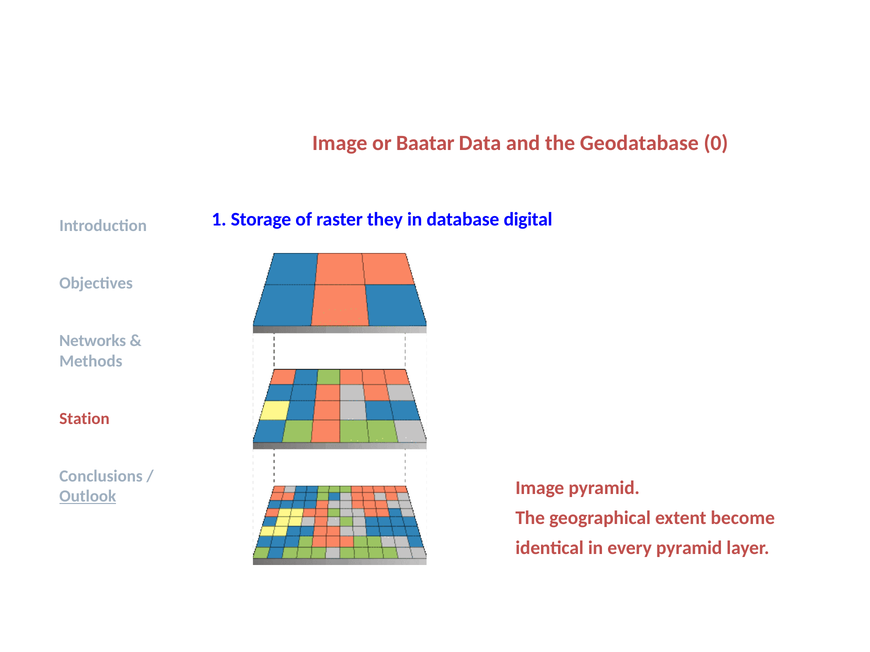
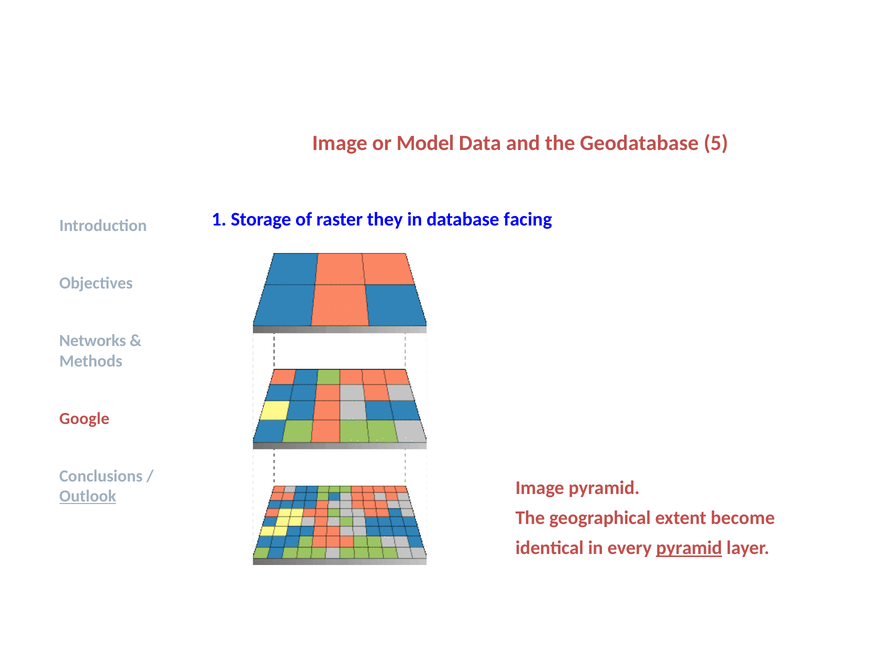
Baatar: Baatar -> Model (425, 143)
0: 0 -> 5 (716, 143)
digital: digital -> facing (528, 219)
Station: Station -> Google (84, 419)
pyramid underline: none -> present (689, 548)
